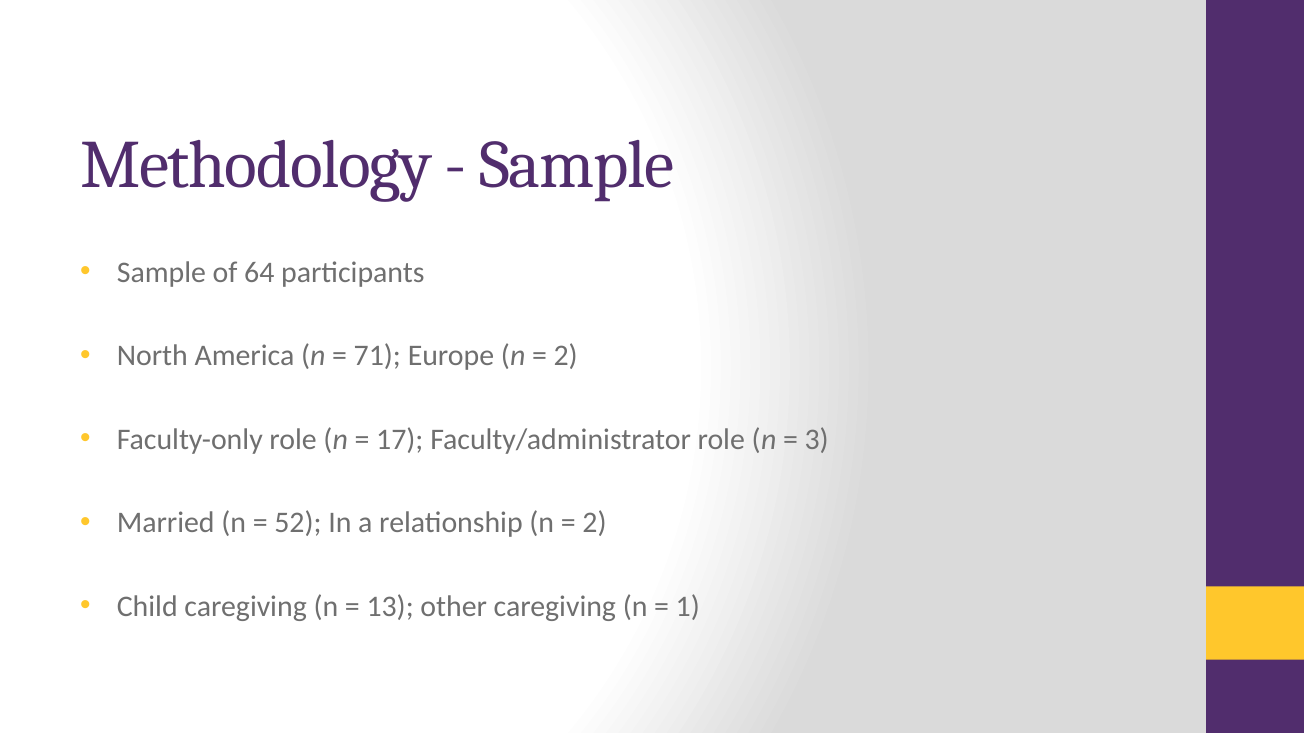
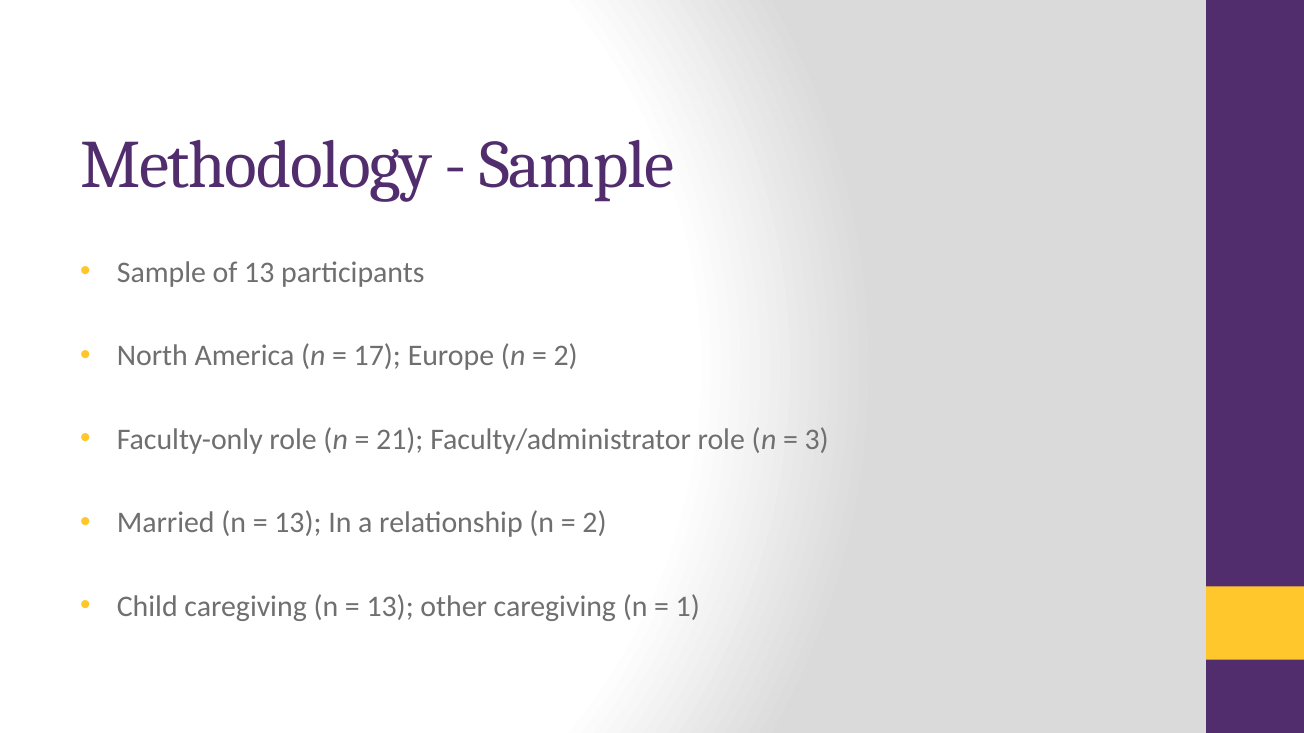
of 64: 64 -> 13 (259, 273)
71: 71 -> 17 (377, 356)
17: 17 -> 21 (400, 440)
52: 52 -> 13 (298, 523)
